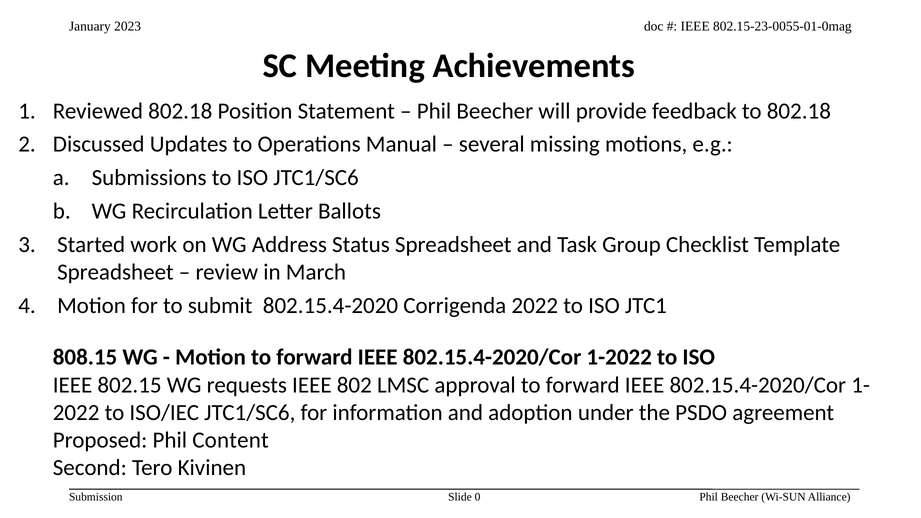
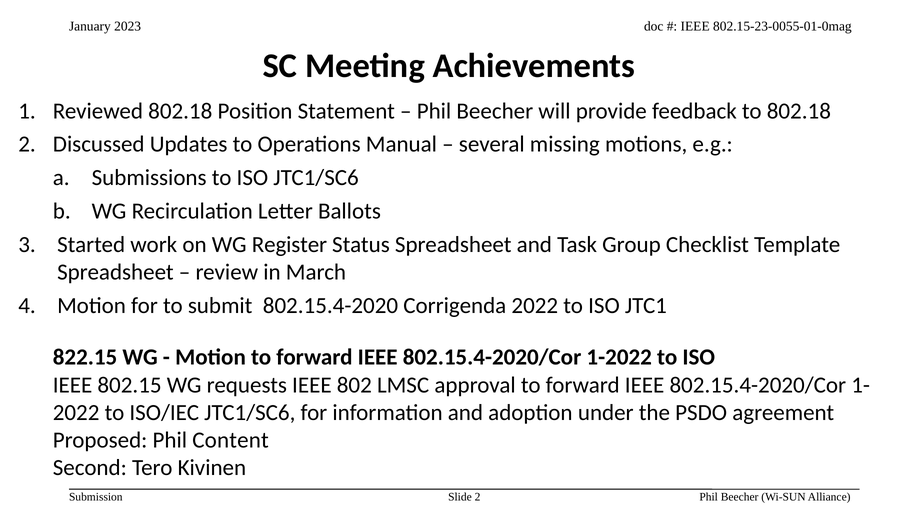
Address: Address -> Register (289, 244)
808.15: 808.15 -> 822.15 (85, 357)
Slide 0: 0 -> 2 (478, 497)
